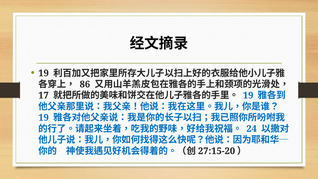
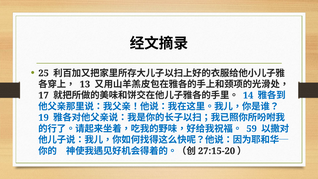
19: 19 -> 25 (44, 73)
86: 86 -> 13 (85, 84)
19: 19 -> 14 (248, 95)
24: 24 -> 59 (252, 129)
